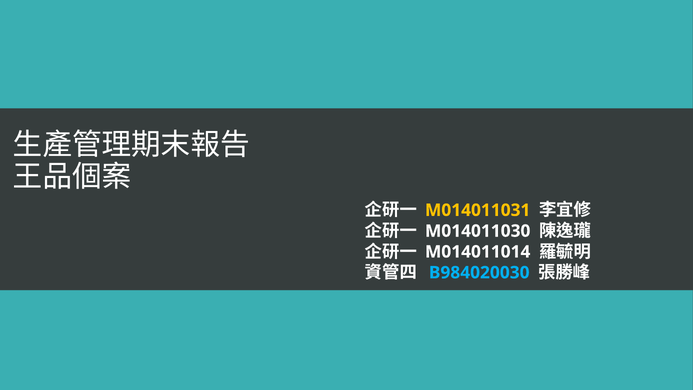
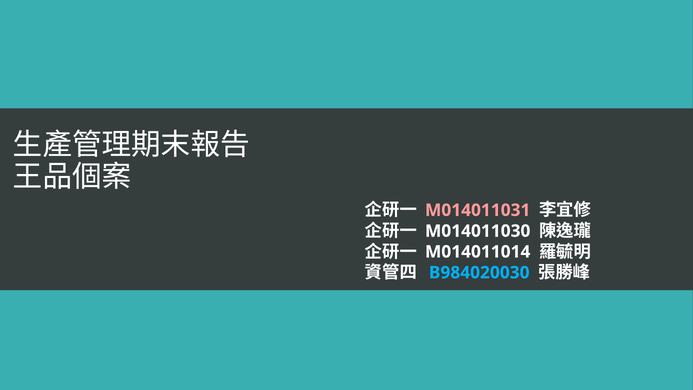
M014011031 colour: yellow -> pink (478, 210)
